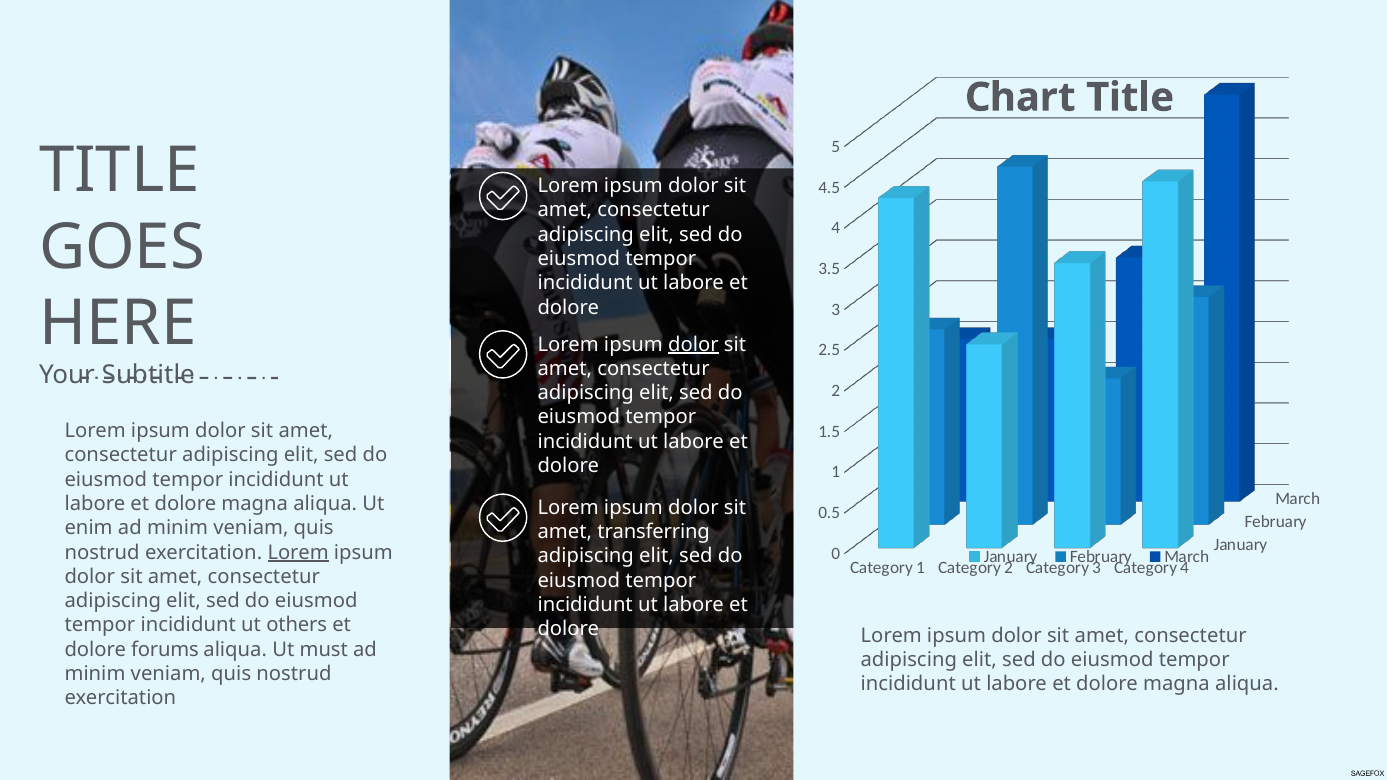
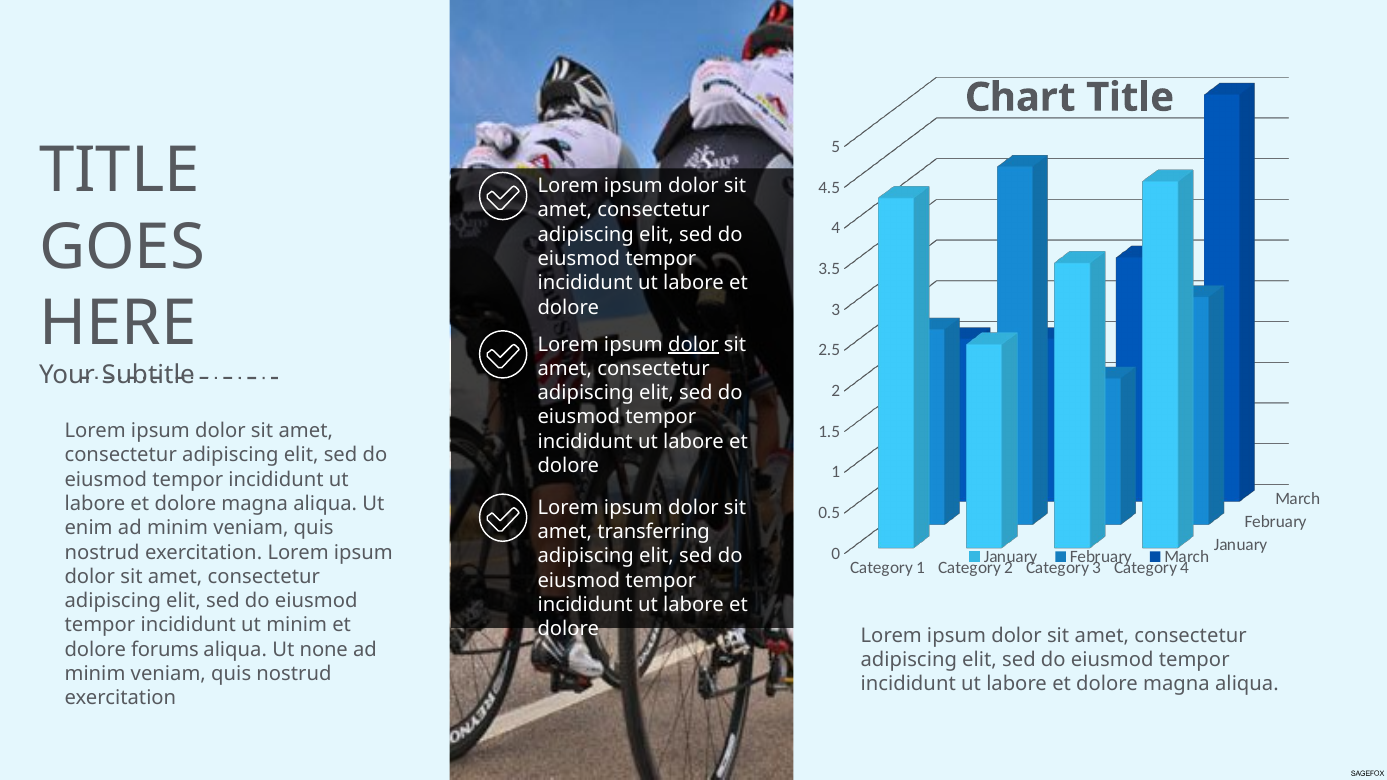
Lorem underline: present -> none (298, 553)
ut others: others -> minim (297, 625)
must: must -> none (324, 650)
